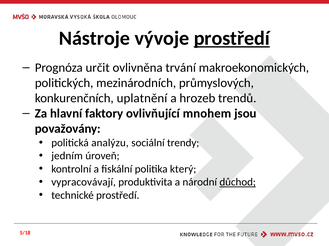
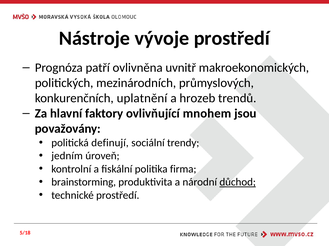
prostředí underline: present -> none (232, 38)
určit: určit -> patří (98, 68)
trvání: trvání -> uvnitř (181, 68)
analýzu: analýzu -> definují (110, 143)
který: který -> firma (183, 170)
vypracovávají: vypracovávají -> brainstorming (84, 183)
